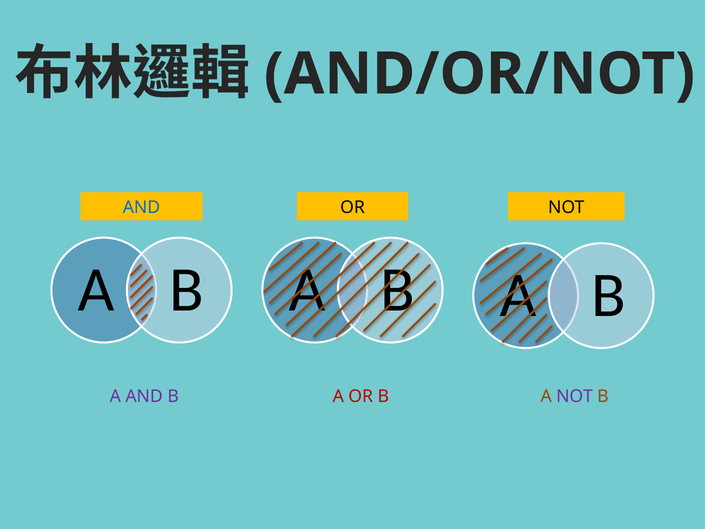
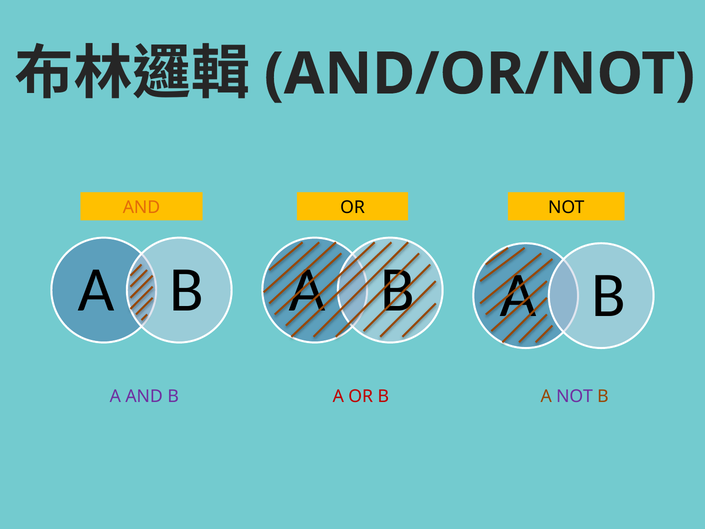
AND colour: blue -> orange (141, 207)
